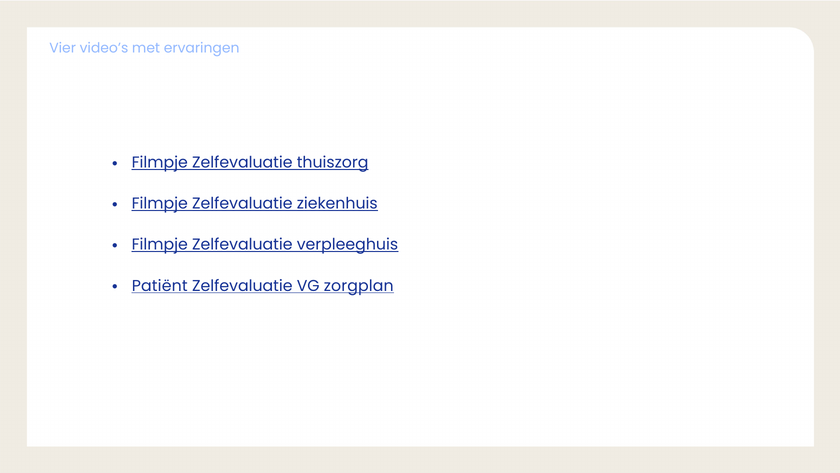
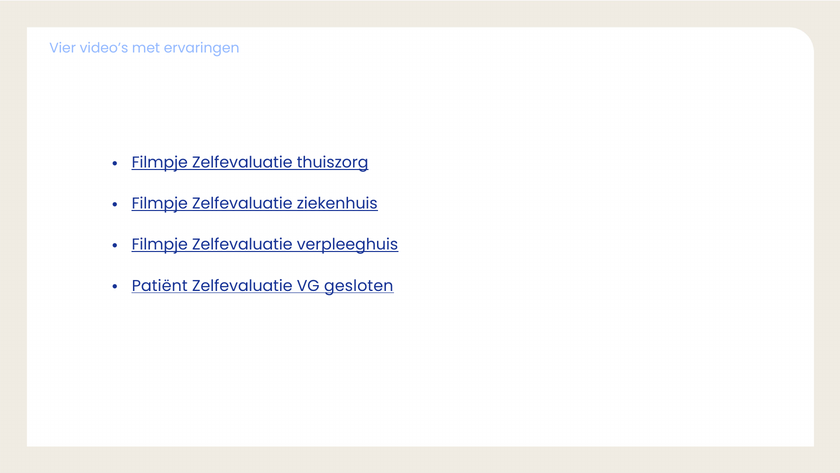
zorgplan: zorgplan -> gesloten (359, 286)
